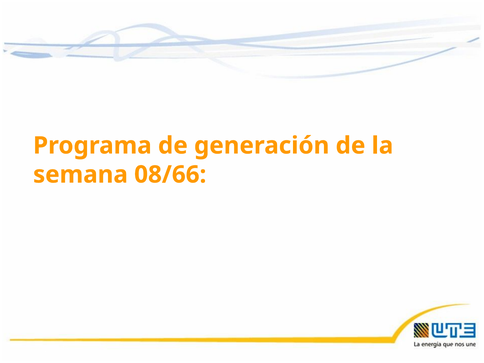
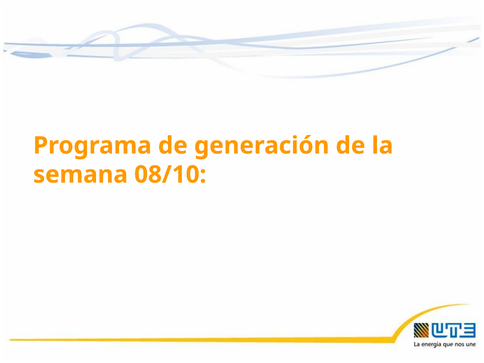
08/66: 08/66 -> 08/10 (170, 175)
